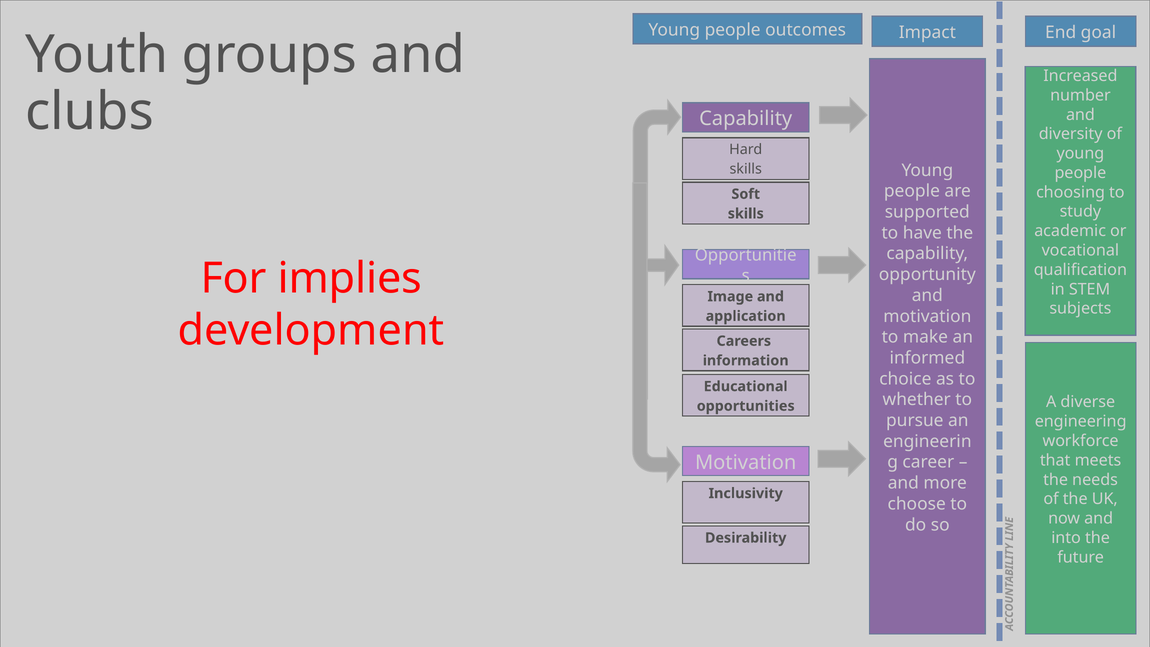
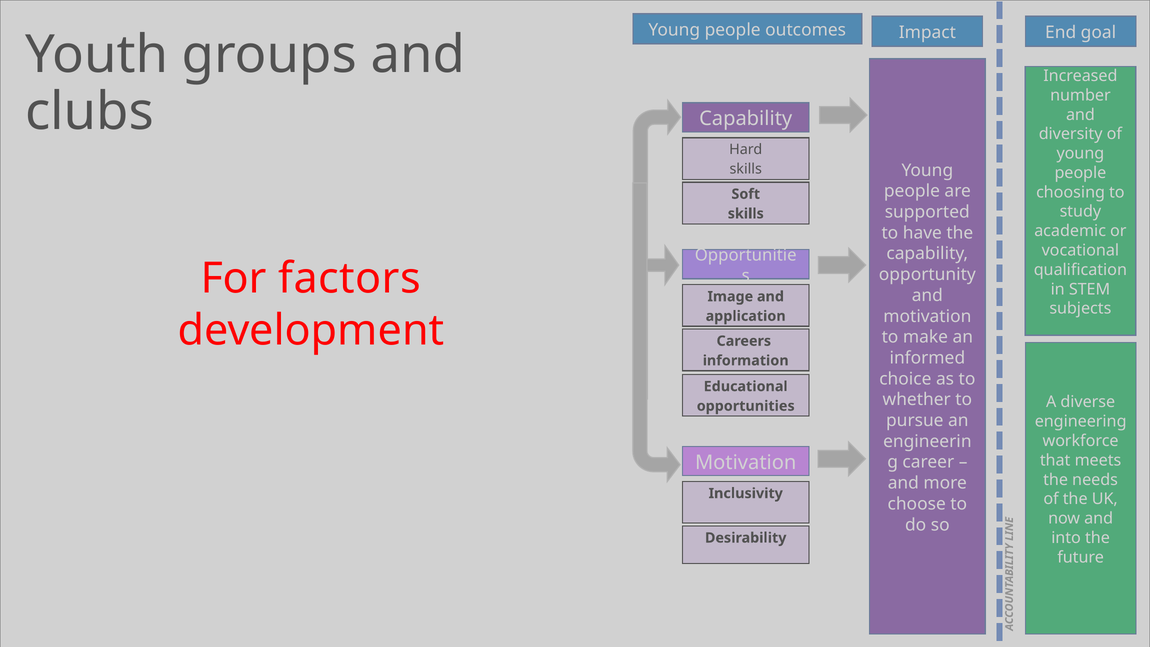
implies: implies -> factors (350, 279)
